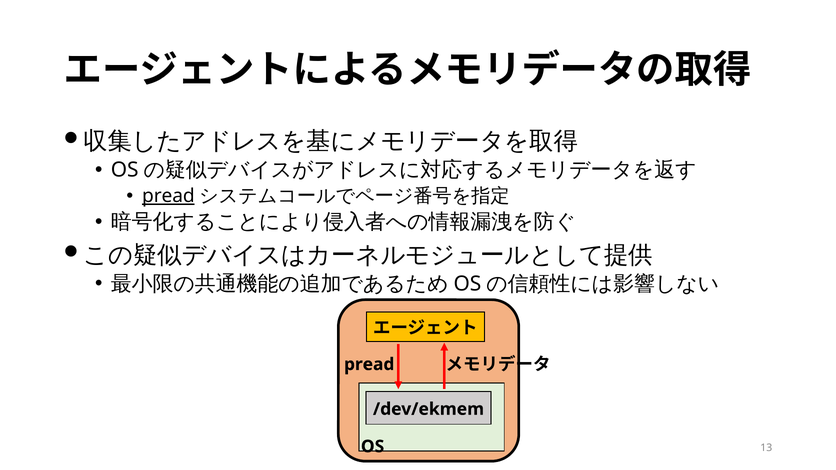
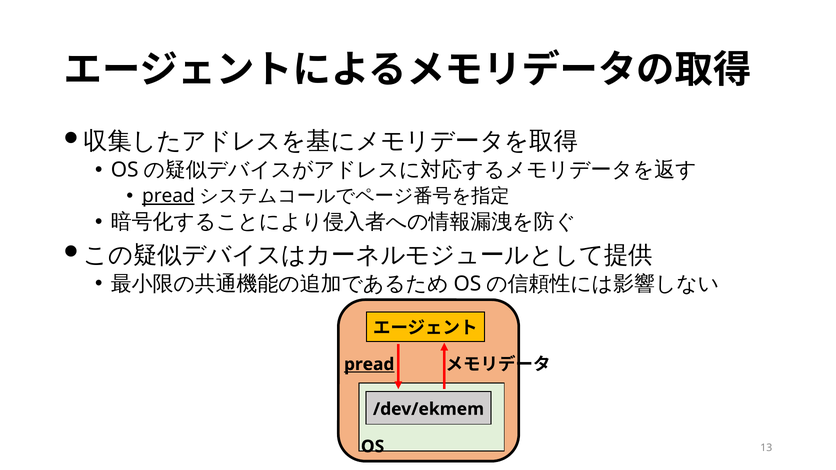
pread underline: none -> present (369, 365)
